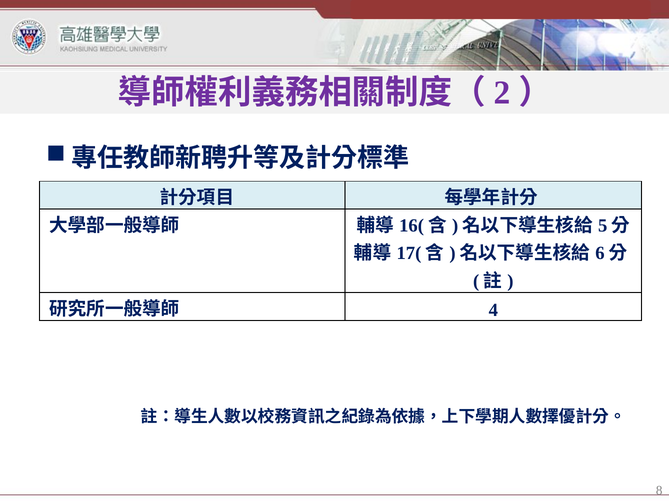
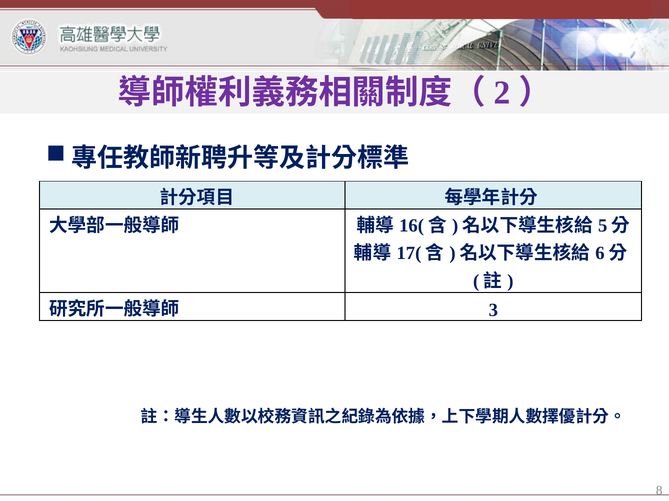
4: 4 -> 3 (493, 311)
